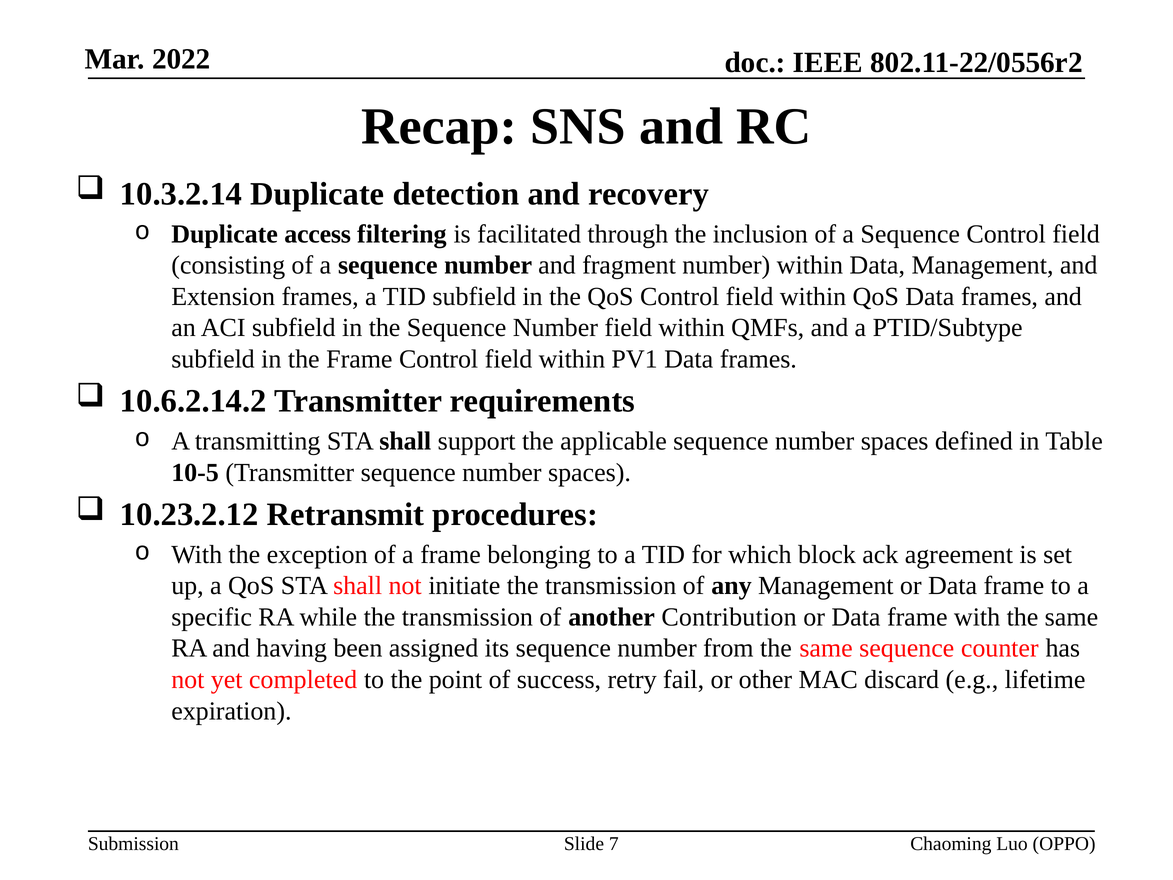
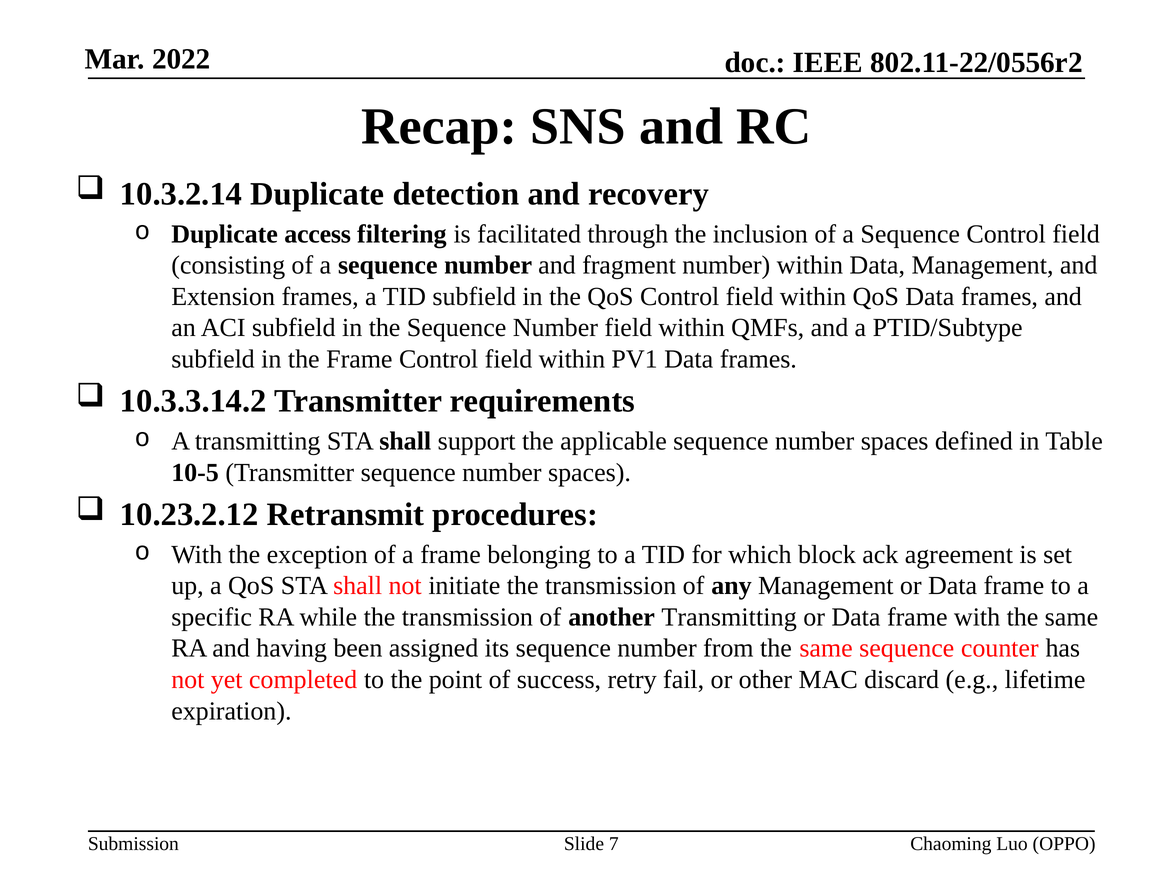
10.6.2.14.2: 10.6.2.14.2 -> 10.3.3.14.2 (193, 401)
another Contribution: Contribution -> Transmitting (729, 617)
